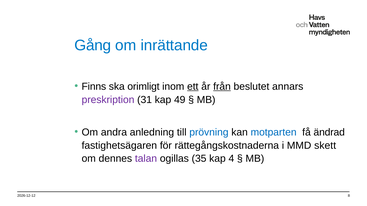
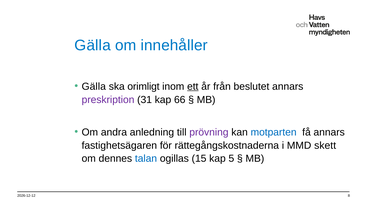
Gång: Gång -> Gälla (93, 45)
inrättande: inrättande -> innehåller (174, 45)
Finns: Finns -> Gälla (94, 87)
från underline: present -> none (222, 87)
49: 49 -> 66 (180, 100)
prövning colour: blue -> purple (209, 132)
få ändrad: ändrad -> annars (329, 132)
talan colour: purple -> blue (146, 159)
35: 35 -> 15 (199, 159)
4: 4 -> 5 (231, 159)
